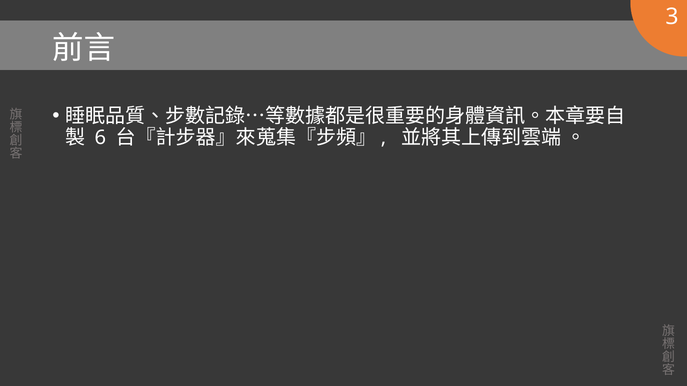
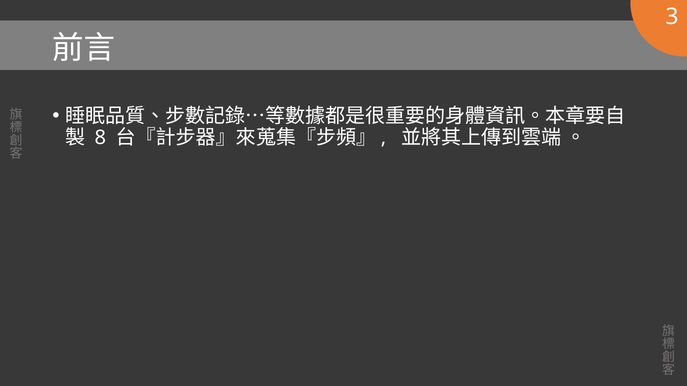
6: 6 -> 8 (100, 138)
